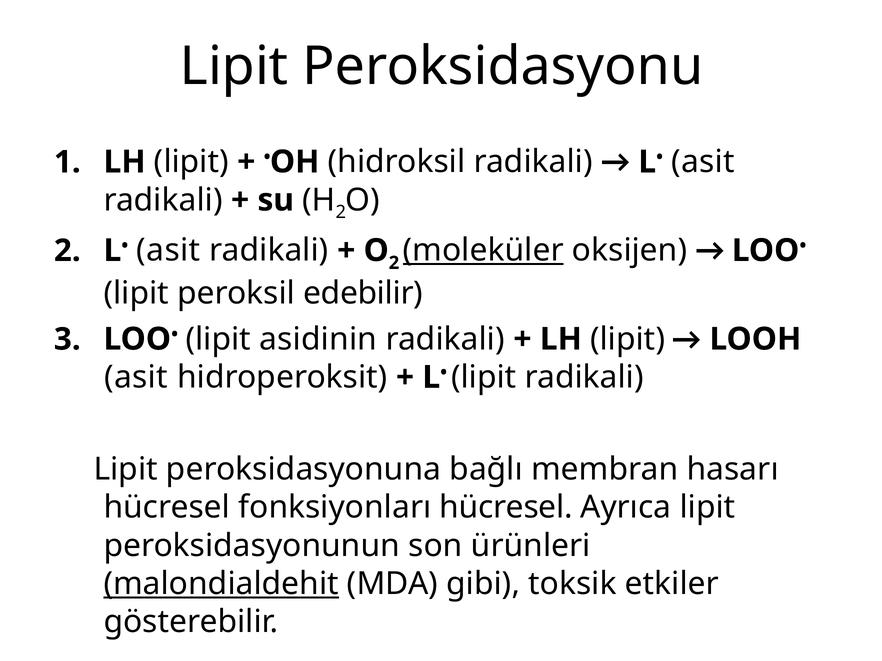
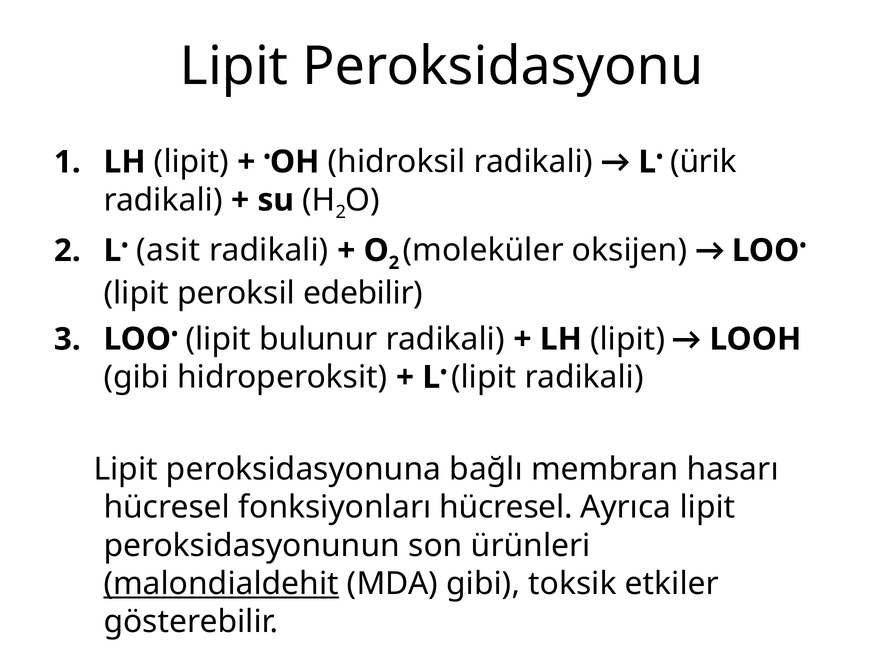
asit: asit -> ürik (703, 162)
moleküler underline: present -> none (483, 251)
asidinin: asidinin -> bulunur (318, 339)
asit: asit -> gibi (136, 378)
